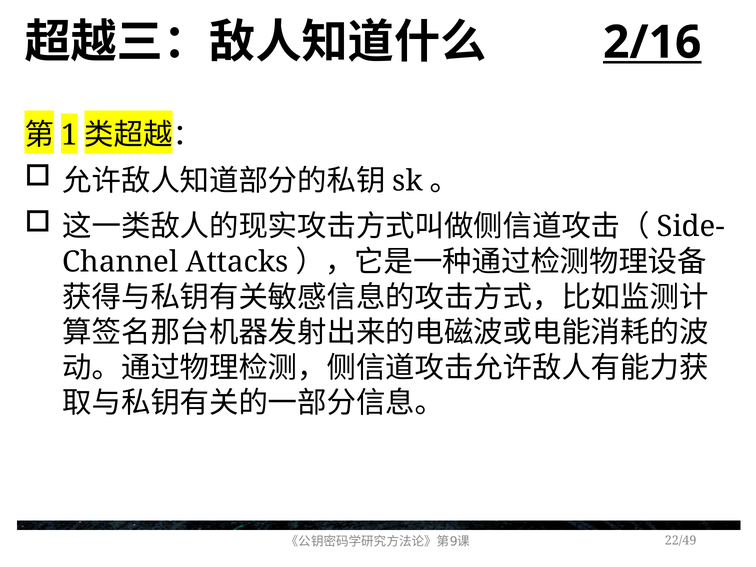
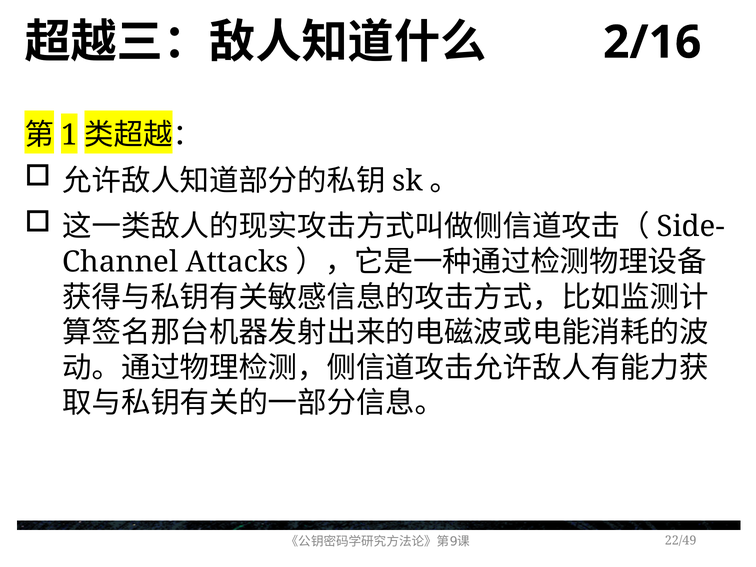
2/16 underline: present -> none (652, 42)
